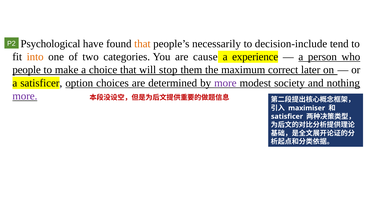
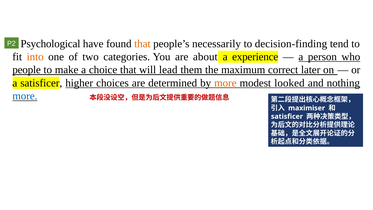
decision-include: decision-include -> decision-finding (291, 44)
cause: cause -> about (205, 57)
stop: stop -> lead (168, 70)
option: option -> higher (79, 83)
more colour: purple -> orange (225, 83)
society: society -> looked (289, 83)
more colour: purple -> blue (25, 96)
